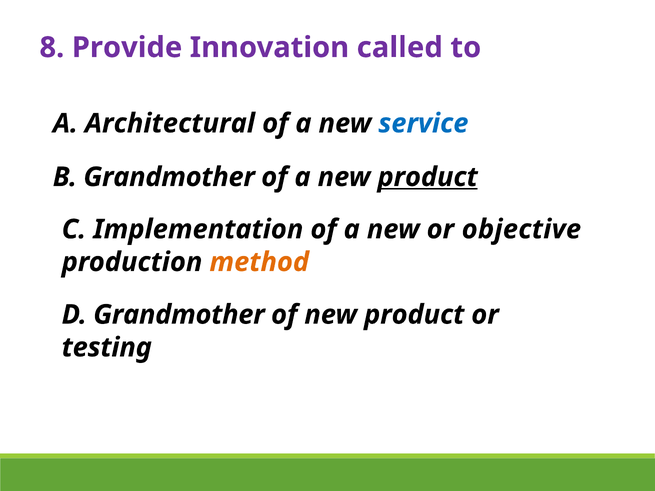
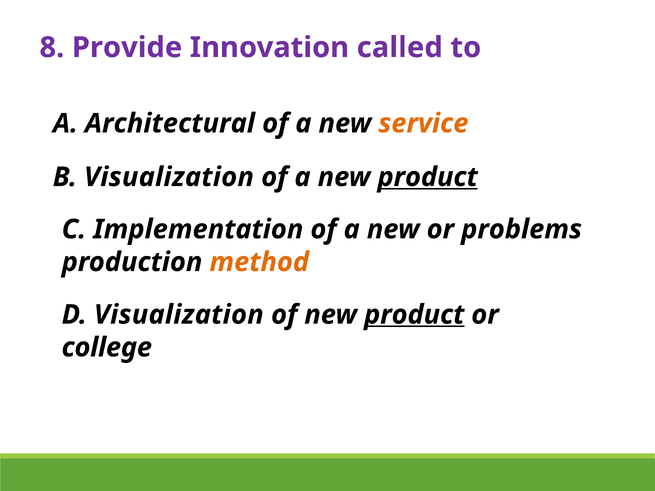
service colour: blue -> orange (423, 123)
B Grandmother: Grandmother -> Visualization (169, 177)
objective: objective -> problems (522, 229)
D Grandmother: Grandmother -> Visualization (179, 315)
product underline: none -> present (414, 315)
testing: testing -> college (107, 348)
